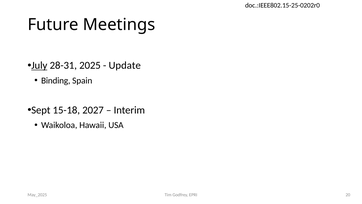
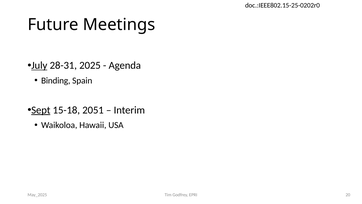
Update: Update -> Agenda (125, 65)
Sept underline: none -> present (41, 110)
2027: 2027 -> 2051 (93, 110)
